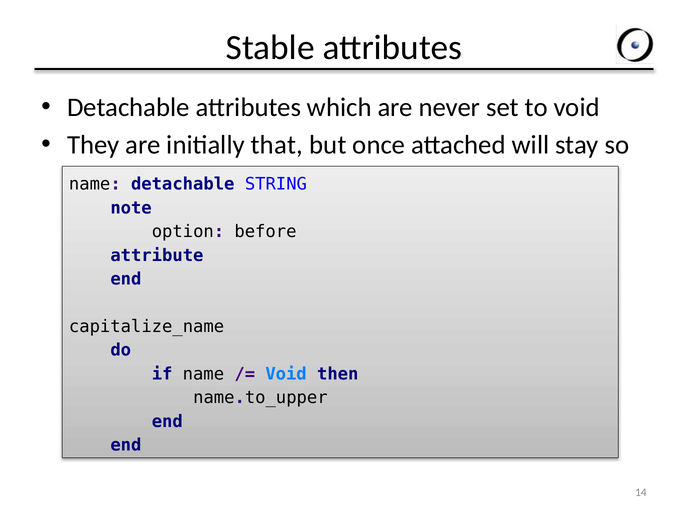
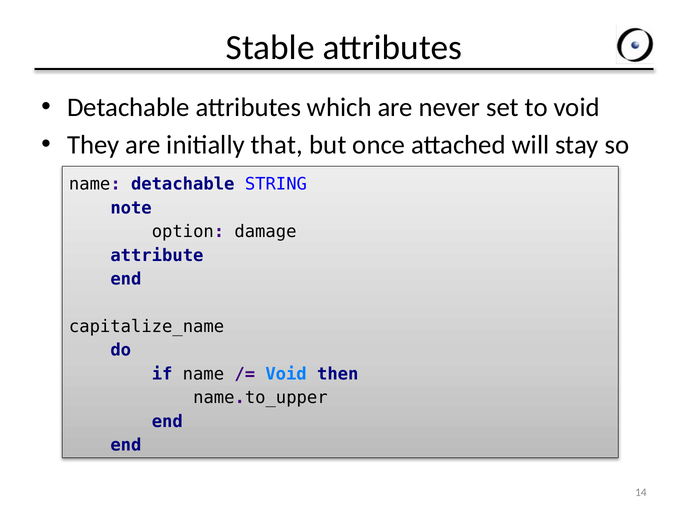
before: before -> damage (265, 232)
